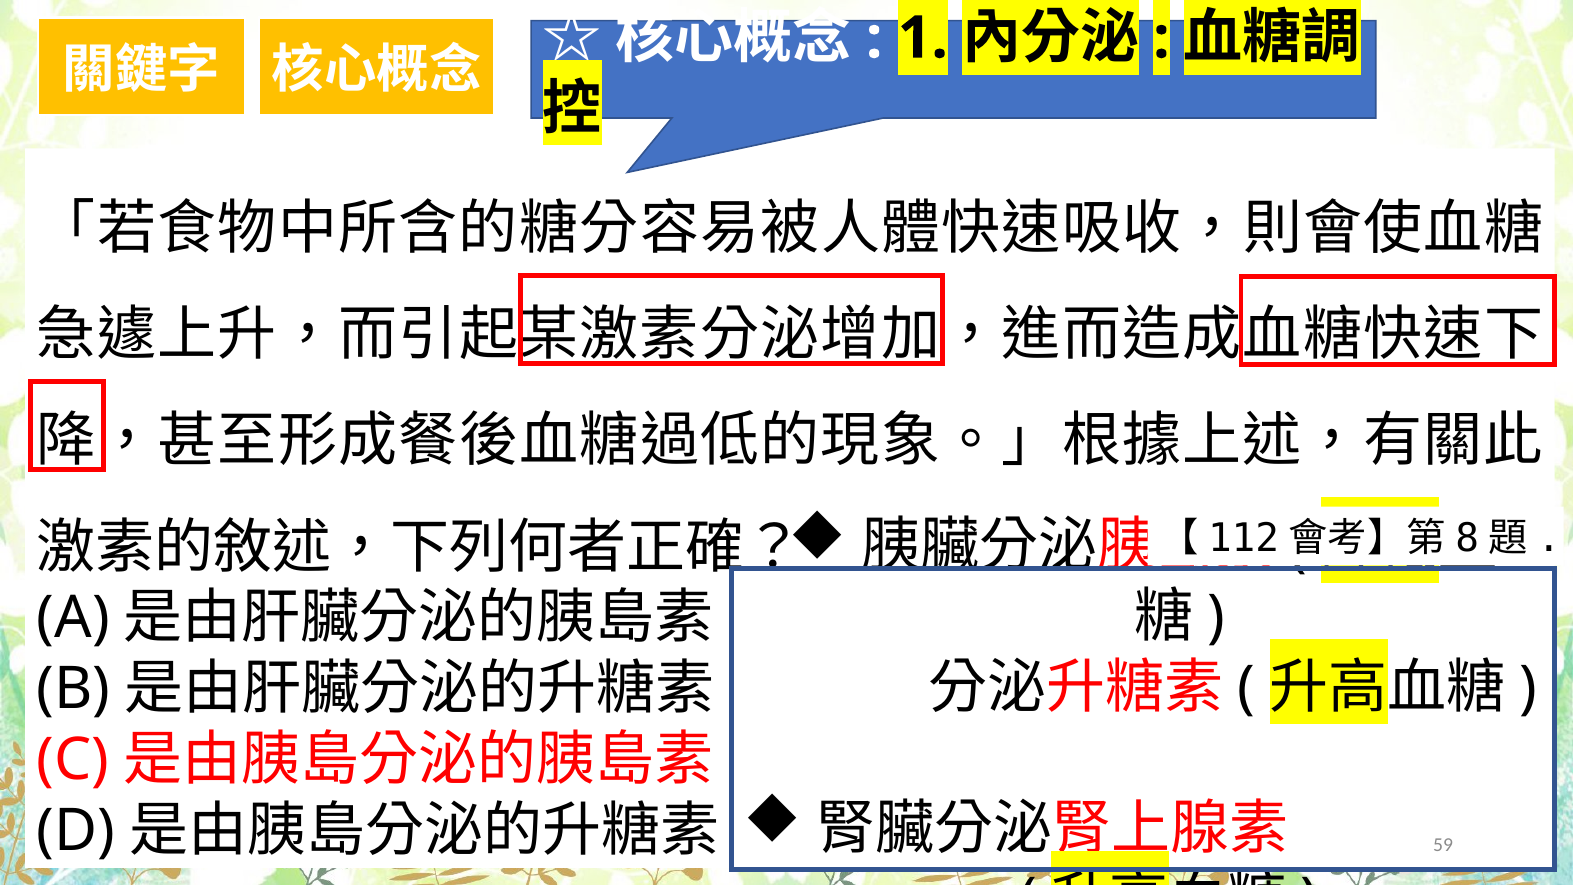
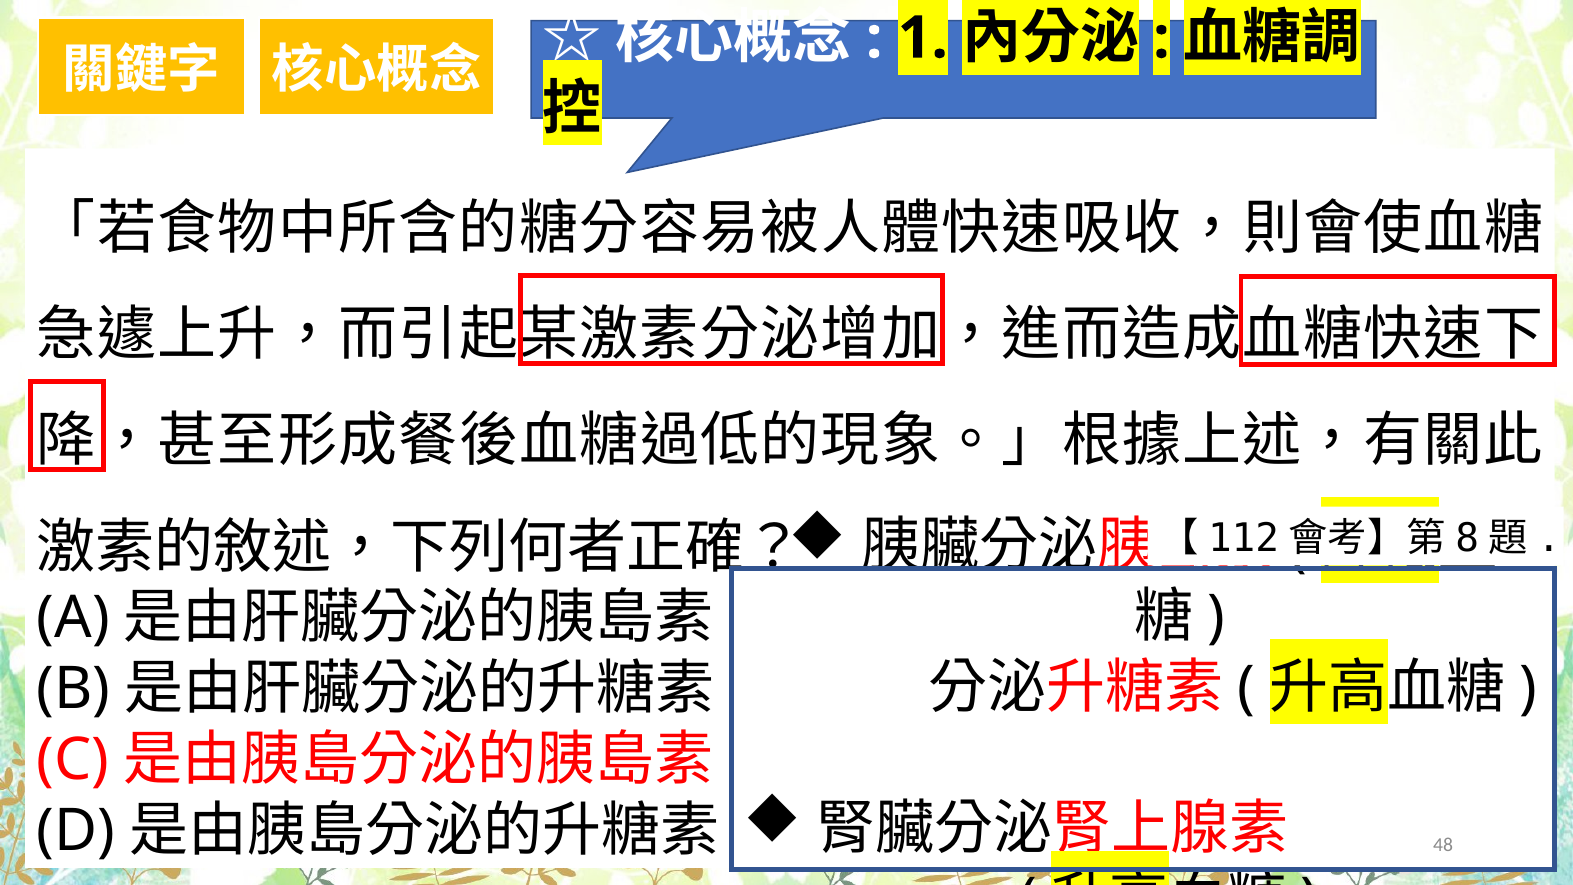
59: 59 -> 48 (1443, 845)
